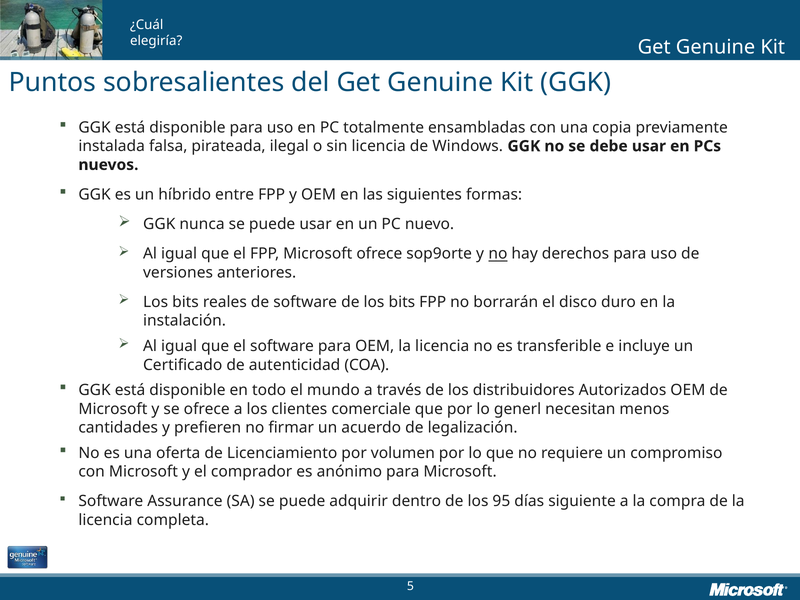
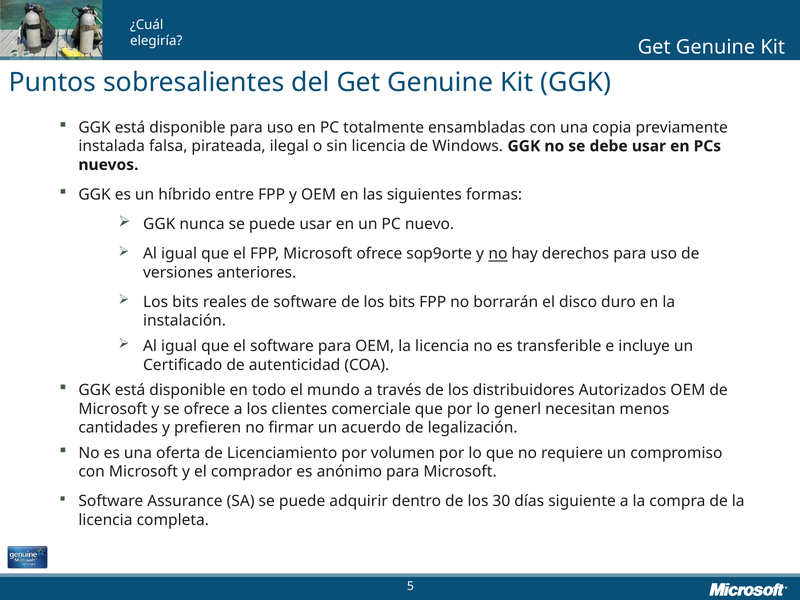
95: 95 -> 30 (501, 501)
